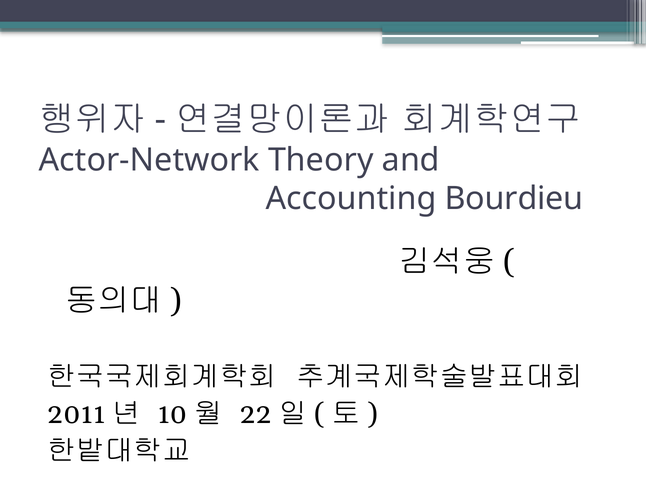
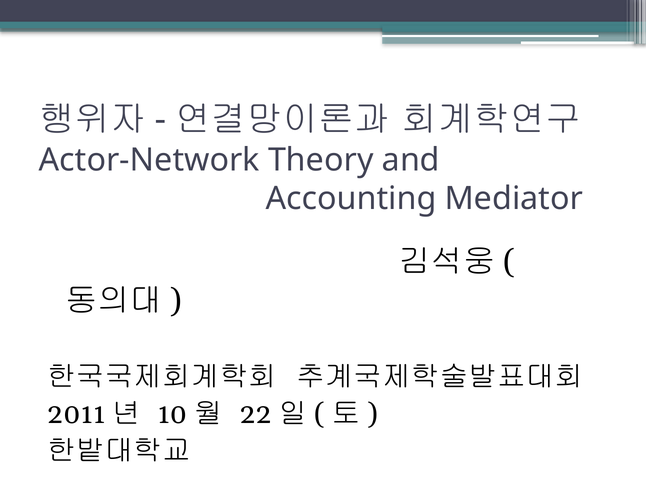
Bourdieu: Bourdieu -> Mediator (514, 199)
